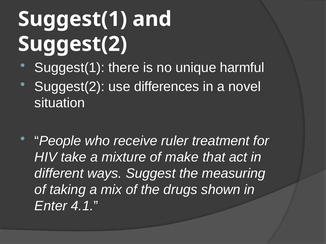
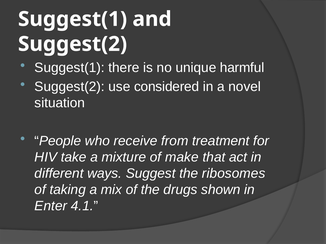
differences: differences -> considered (167, 87)
ruler: ruler -> from (175, 141)
measuring: measuring -> ribosomes (234, 174)
